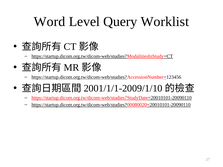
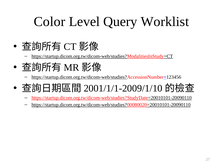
Word: Word -> Color (49, 22)
